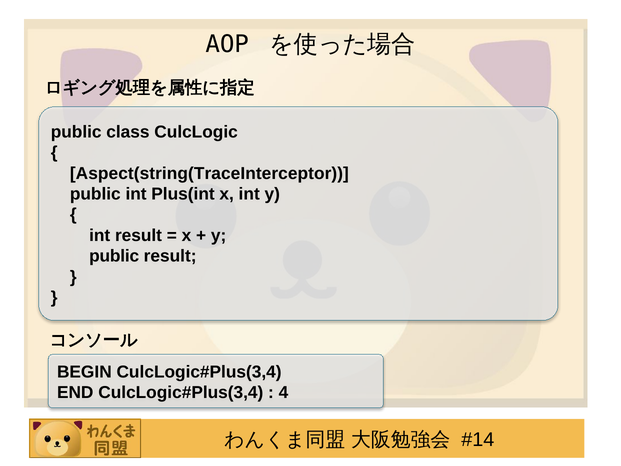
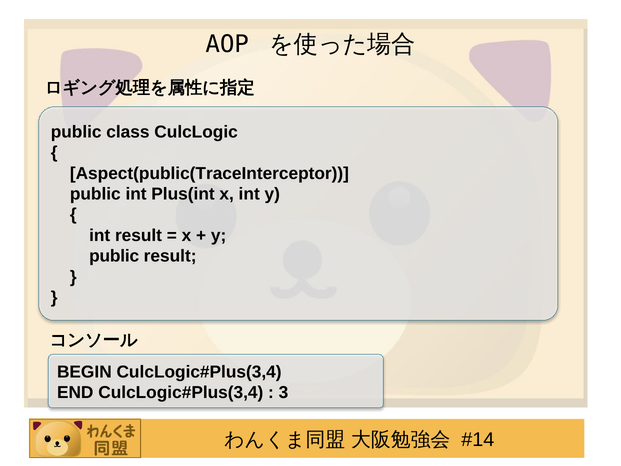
Aspect(string(TraceInterceptor: Aspect(string(TraceInterceptor -> Aspect(public(TraceInterceptor (209, 173)
4: 4 -> 3 (283, 392)
